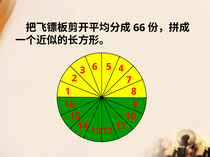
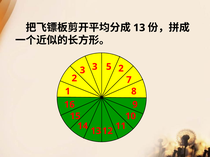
66: 66 -> 13 (139, 28)
3 6: 6 -> 3 (95, 67)
5 4: 4 -> 2 (121, 69)
